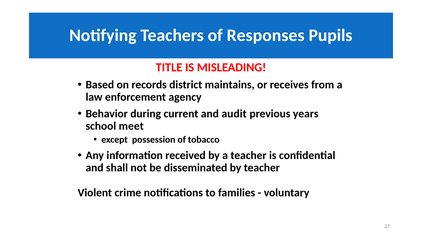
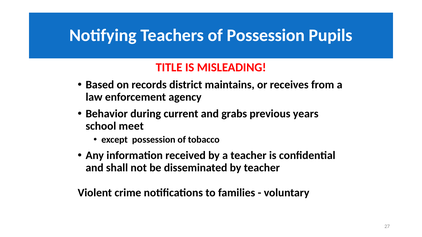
of Responses: Responses -> Possession (266, 35)
audit: audit -> grabs (234, 114)
